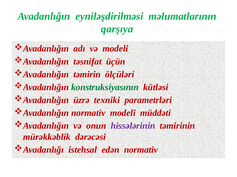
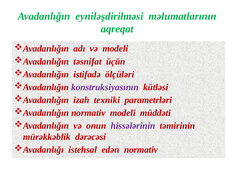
qarşıya: qarşıya -> aqreqat (117, 29)
təmirin: təmirin -> istifadə (87, 75)
konstruksiyasının colour: green -> purple (105, 88)
üzrə: üzrə -> izah (81, 100)
